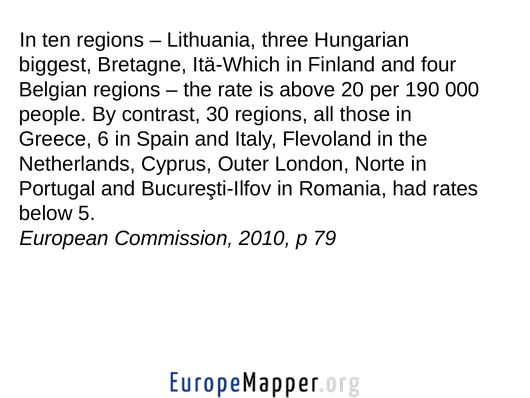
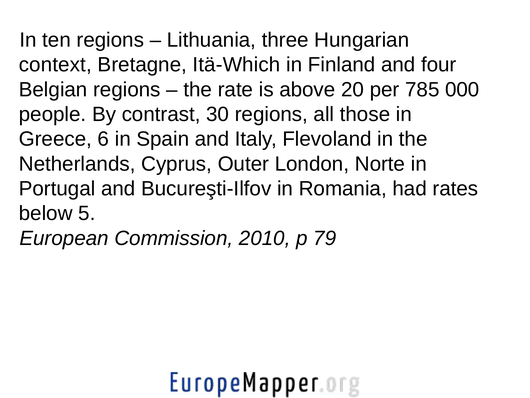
biggest: biggest -> context (55, 65)
190: 190 -> 785 (422, 89)
